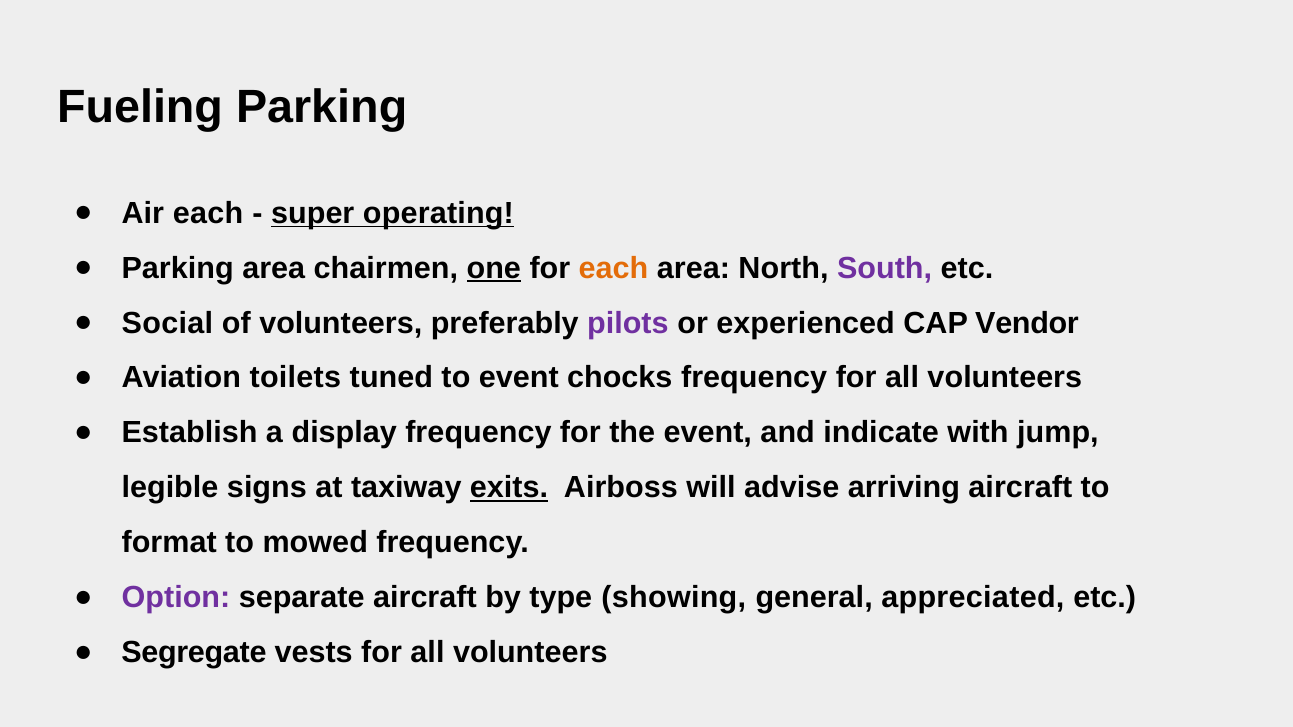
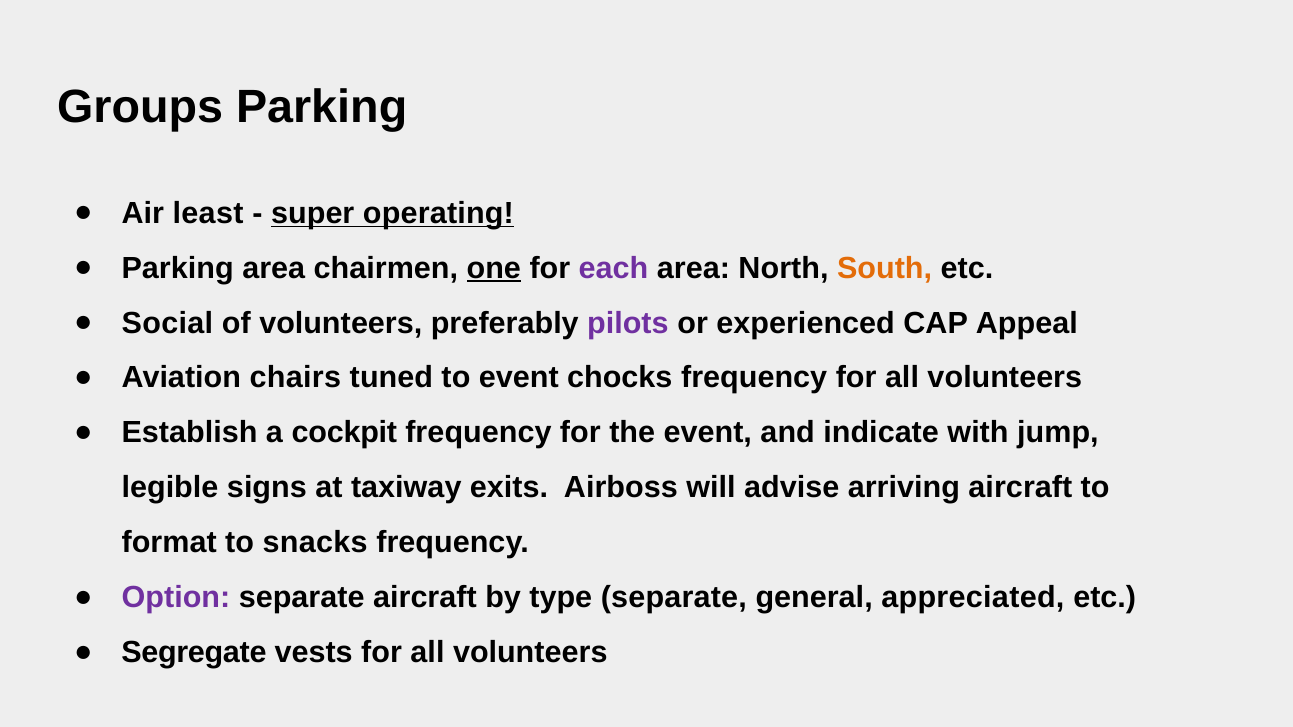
Fueling: Fueling -> Groups (140, 107)
Air each: each -> least (208, 213)
each colour: orange -> purple (613, 268)
South colour: purple -> orange (885, 268)
Vendor: Vendor -> Appeal (1027, 323)
toilets: toilets -> chairs (295, 378)
display: display -> cockpit (344, 433)
exits underline: present -> none (509, 488)
mowed: mowed -> snacks (315, 543)
type showing: showing -> separate (674, 598)
